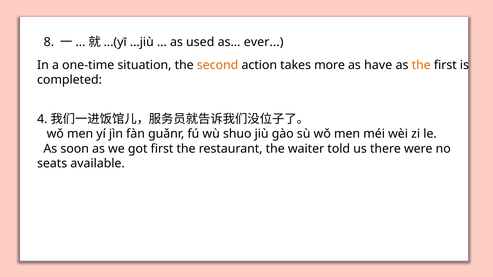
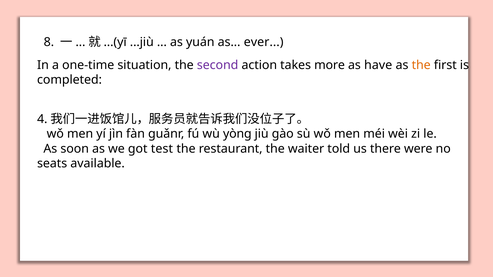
used: used -> yuán (200, 42)
second colour: orange -> purple (218, 65)
shuo: shuo -> yòng (237, 134)
got first: first -> test (162, 149)
